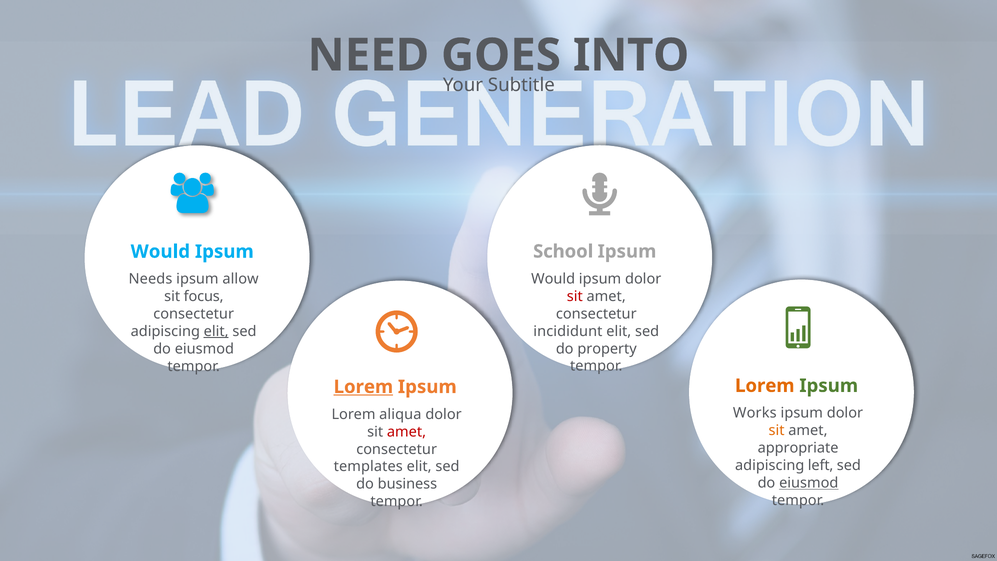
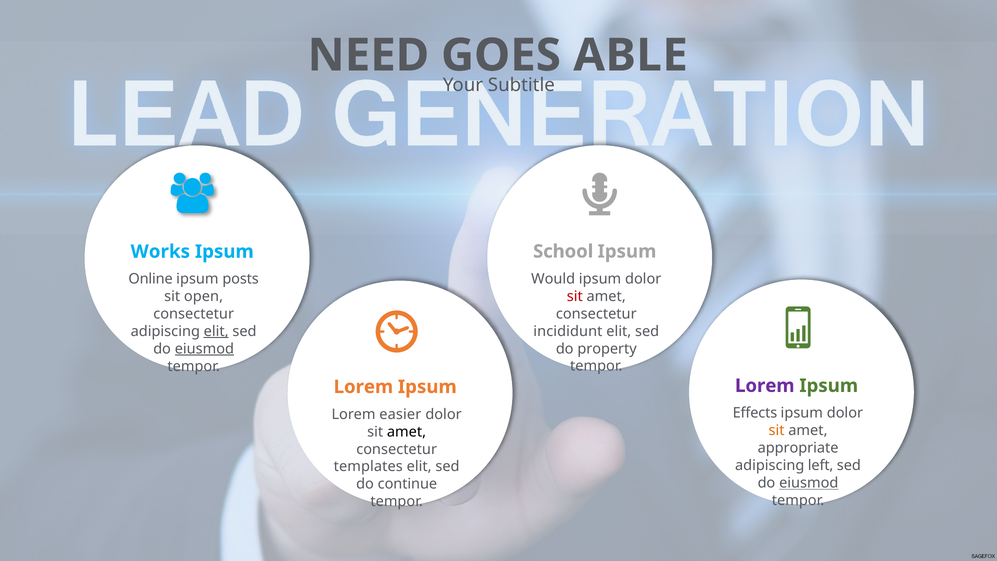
INTO: INTO -> ABLE (631, 55)
Would: Would -> Works (160, 252)
Needs: Needs -> Online (151, 279)
allow: allow -> posts (241, 279)
focus: focus -> open (203, 296)
eiusmod underline: none -> present (204, 349)
Lorem colour: orange -> purple (765, 386)
Lorem underline: present -> none (363, 387)
Works: Works -> Effects (755, 413)
aliqua: aliqua -> easier (400, 414)
amet colour: red -> black (407, 432)
business: business -> continue (407, 484)
